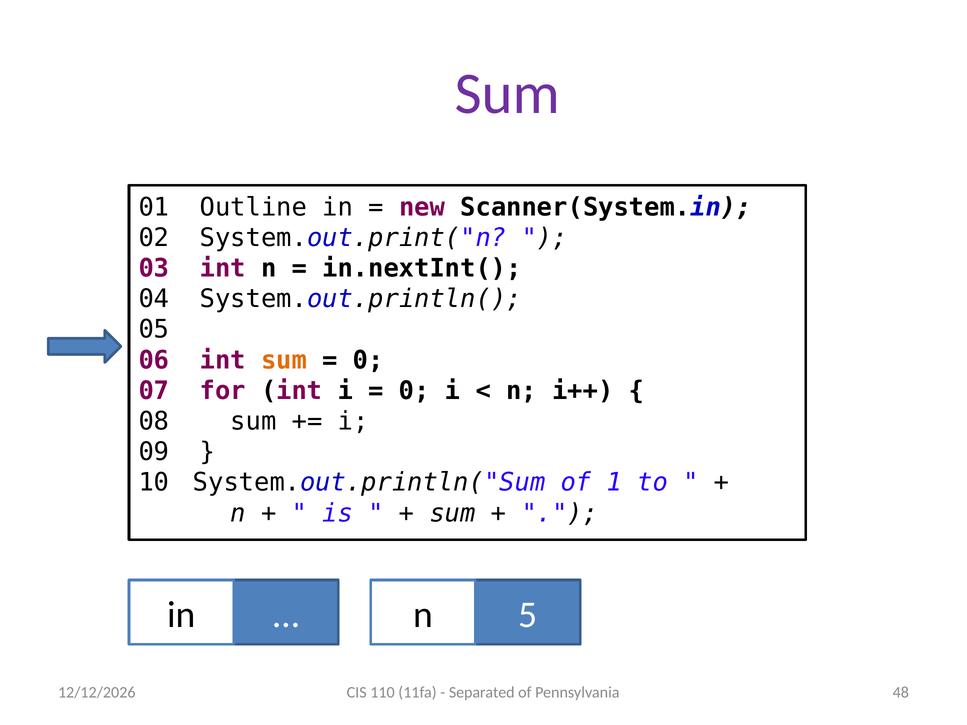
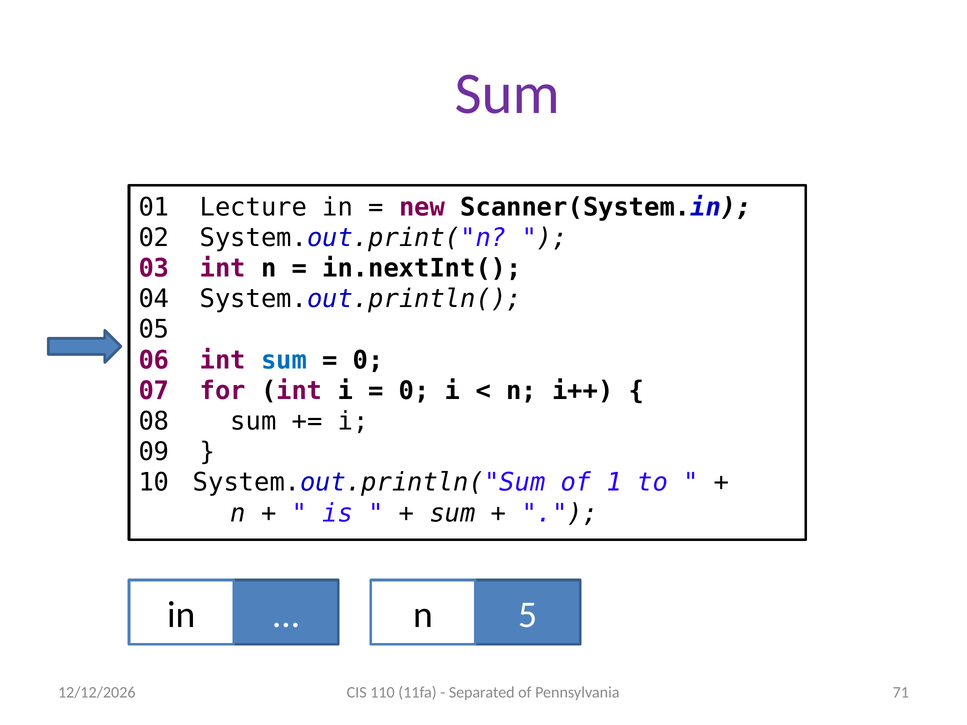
Outline: Outline -> Lecture (253, 207)
sum colour: orange -> blue (284, 360)
48: 48 -> 71 (901, 692)
